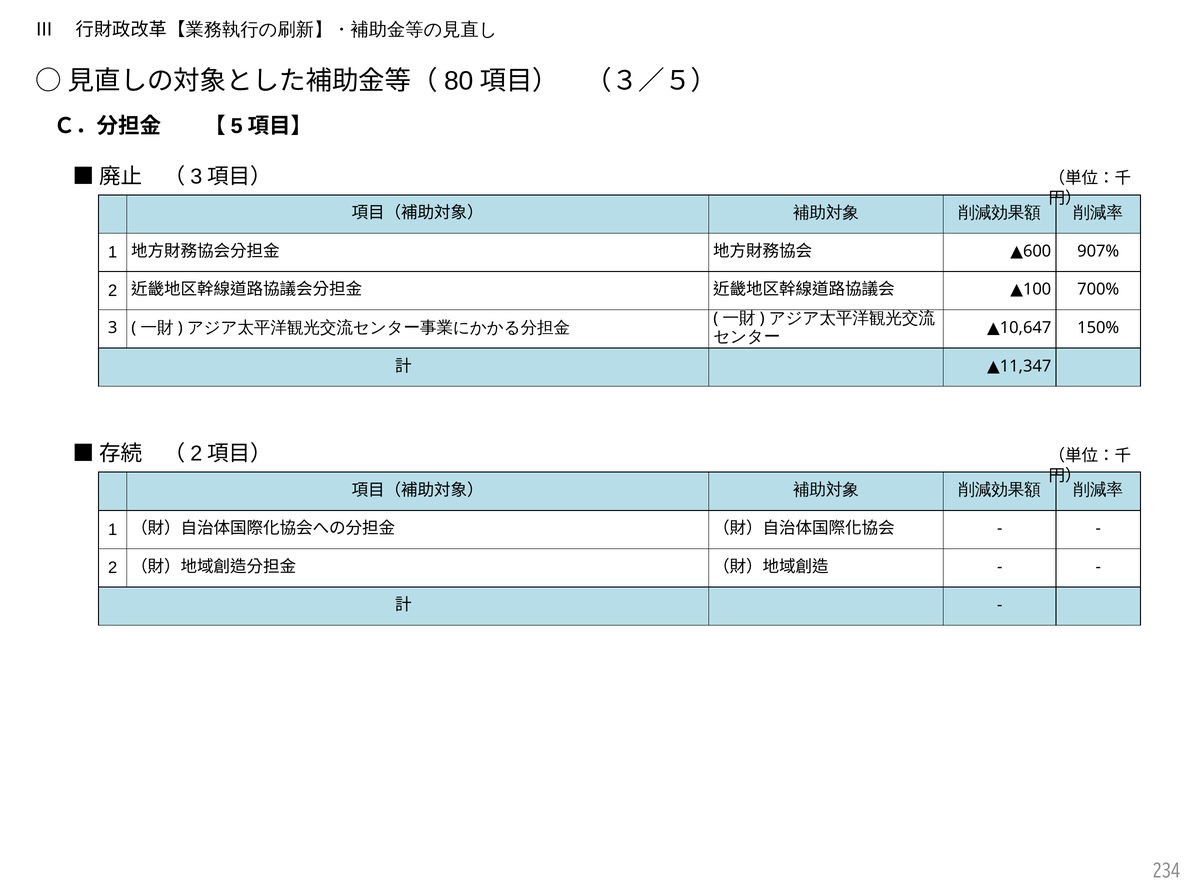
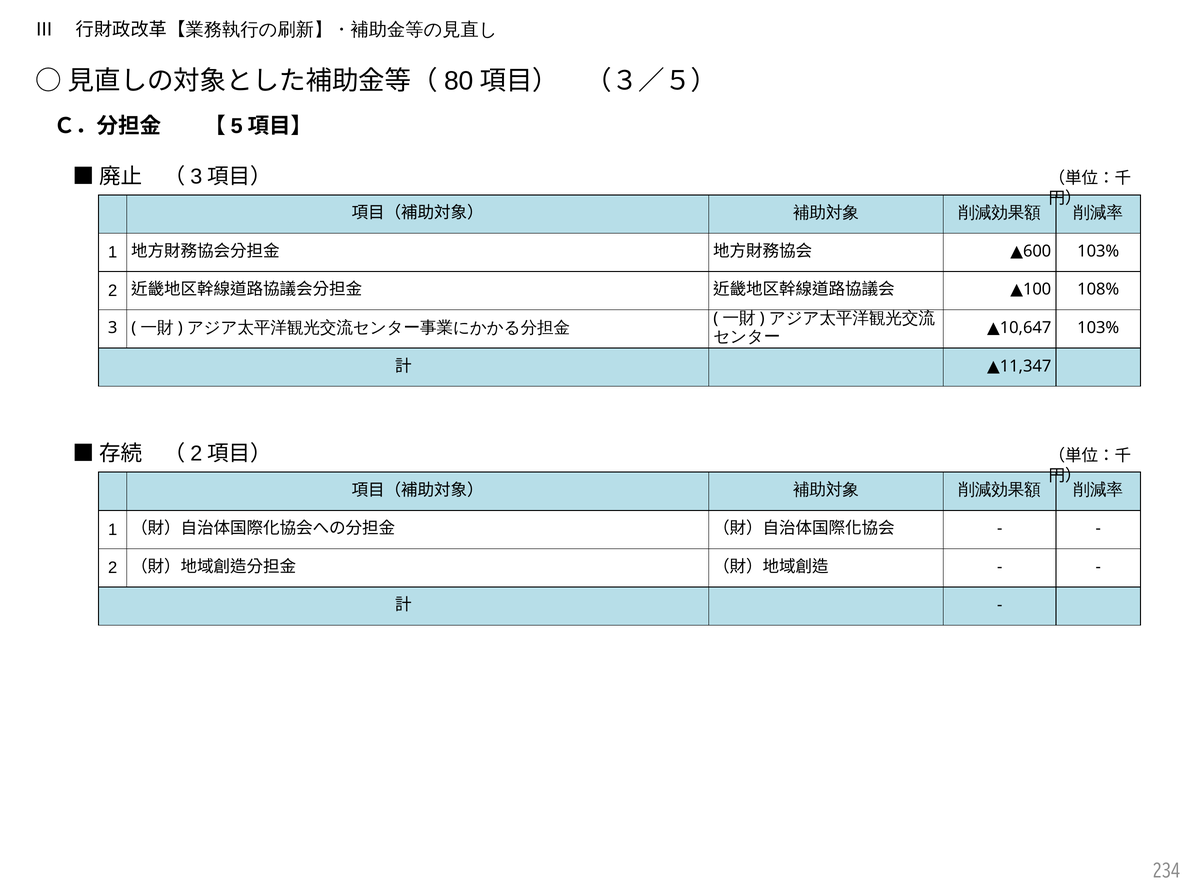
▲600 907%: 907% -> 103% (1098, 251)
700%: 700% -> 108% (1098, 289)
▲10,647 150%: 150% -> 103% (1098, 328)
